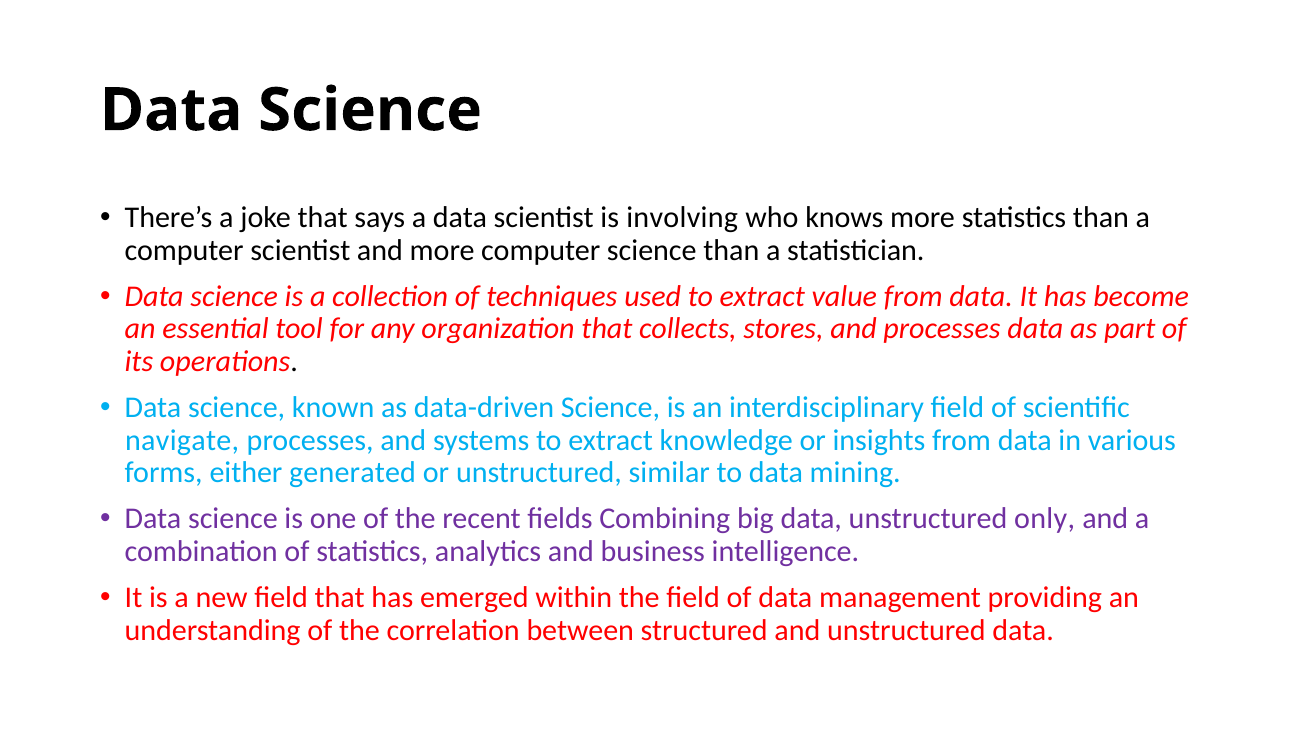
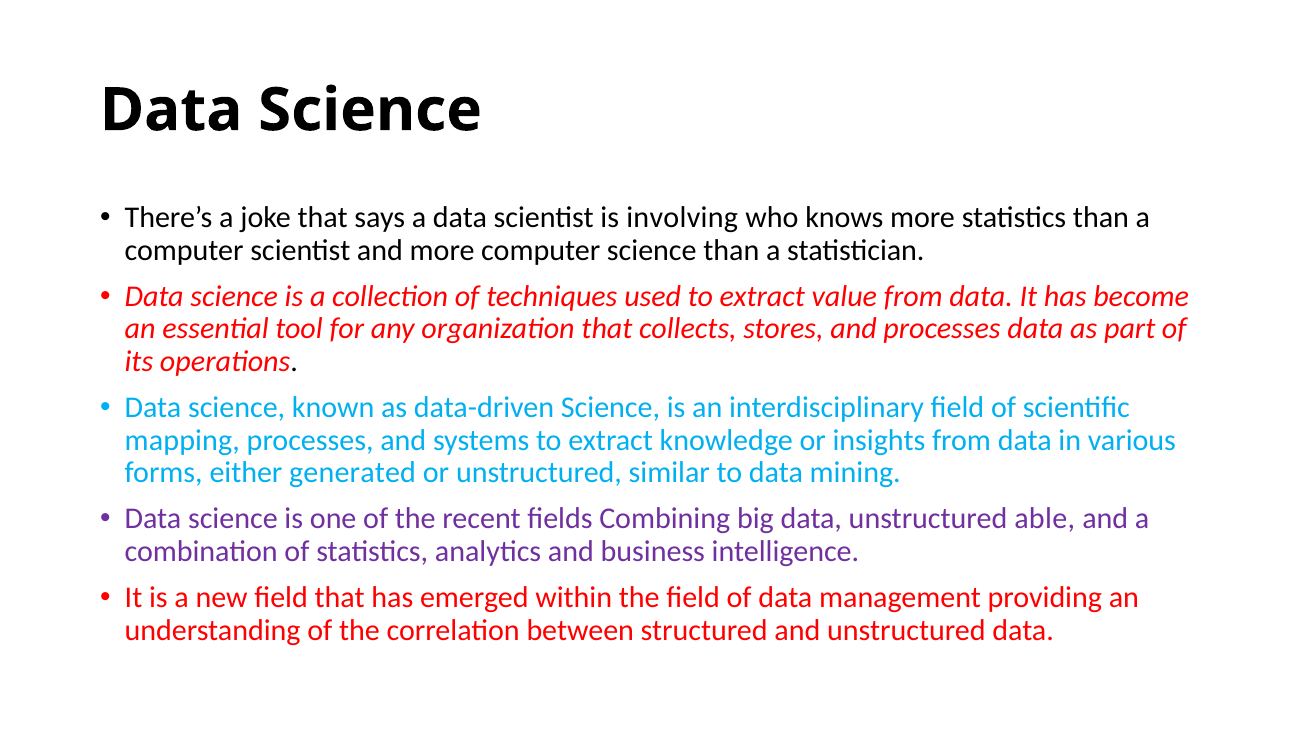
navigate: navigate -> mapping (182, 440)
only: only -> able (1045, 519)
